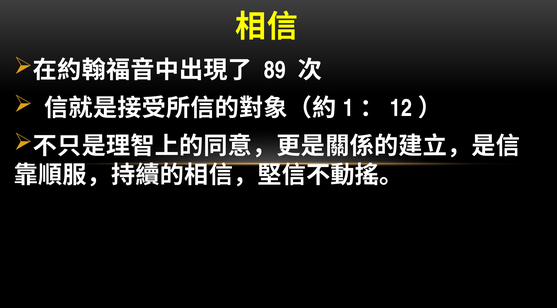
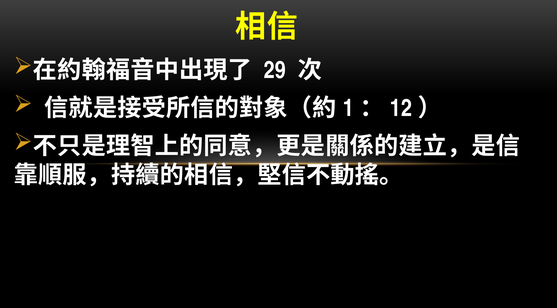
89: 89 -> 29 (275, 70)
